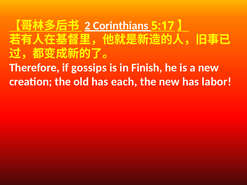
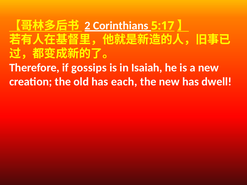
Finish: Finish -> Isaiah (147, 68)
labor: labor -> dwell (217, 82)
